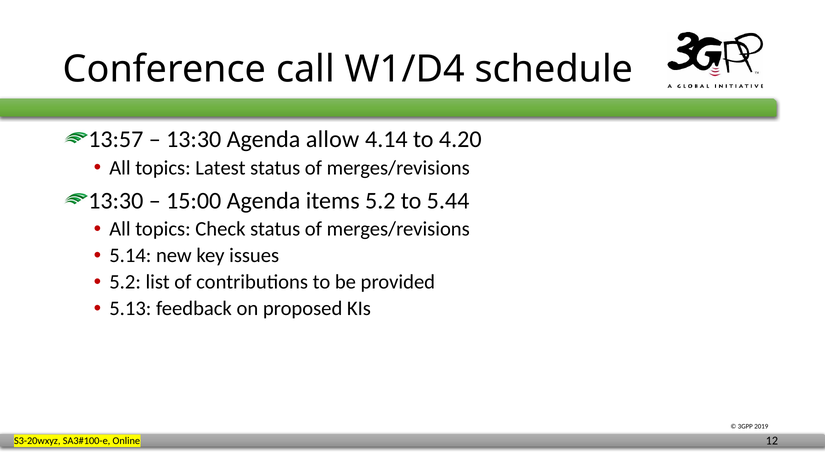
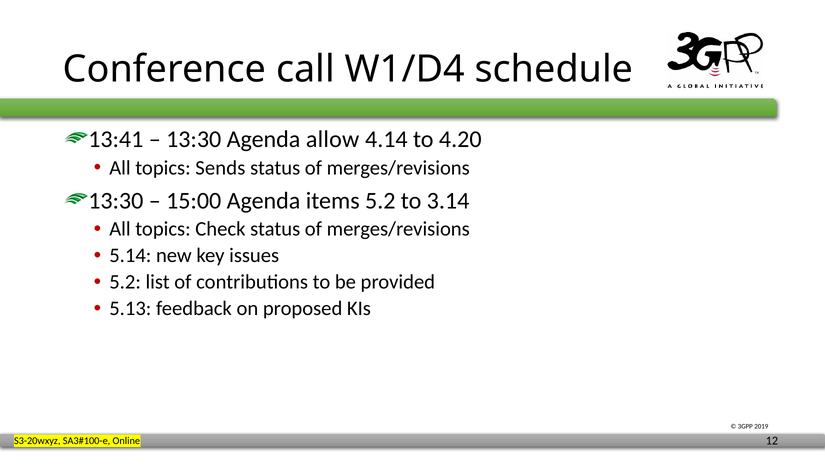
13:57: 13:57 -> 13:41 (116, 139)
Latest: Latest -> Sends (220, 168)
5.44: 5.44 -> 3.14 (448, 201)
